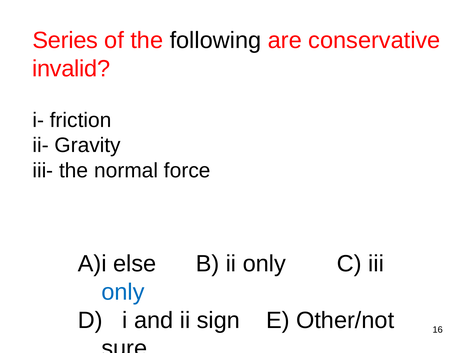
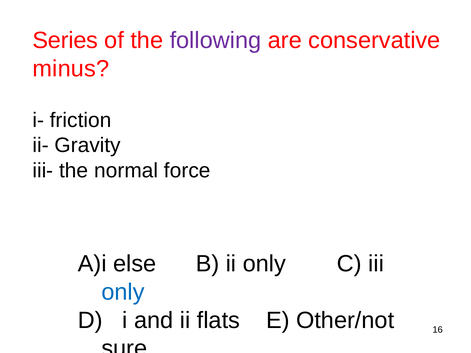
following colour: black -> purple (215, 40)
invalid: invalid -> minus (71, 69)
sign: sign -> flats (218, 320)
